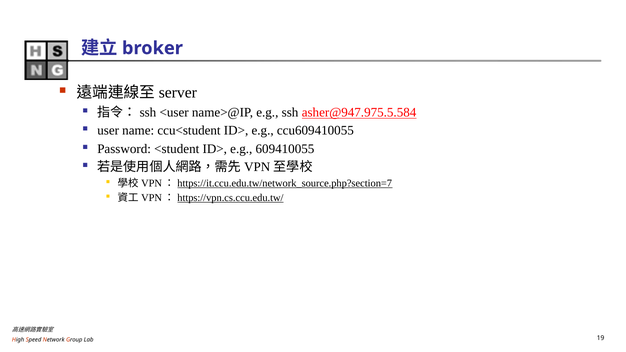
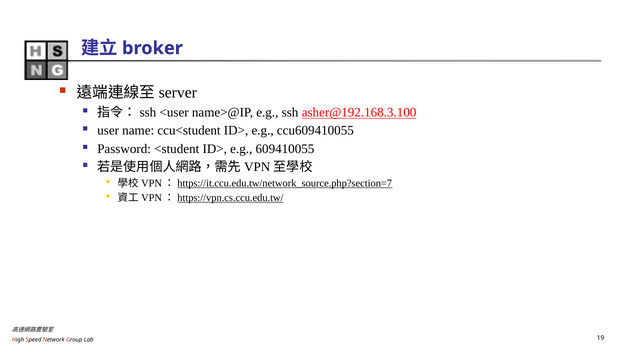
asher@947.975.5.584: asher@947.975.5.584 -> asher@192.168.3.100 (359, 112)
